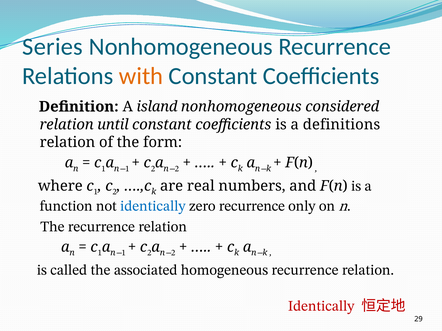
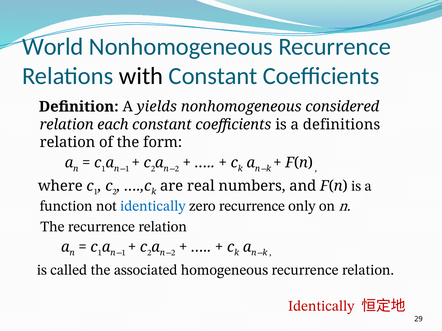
Series: Series -> World (53, 47)
with colour: orange -> black (141, 76)
island: island -> yields (157, 107)
until: until -> each (113, 125)
